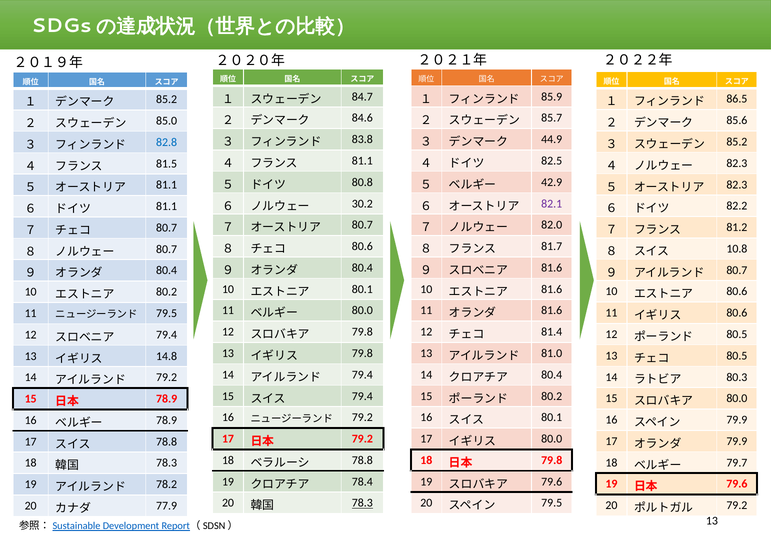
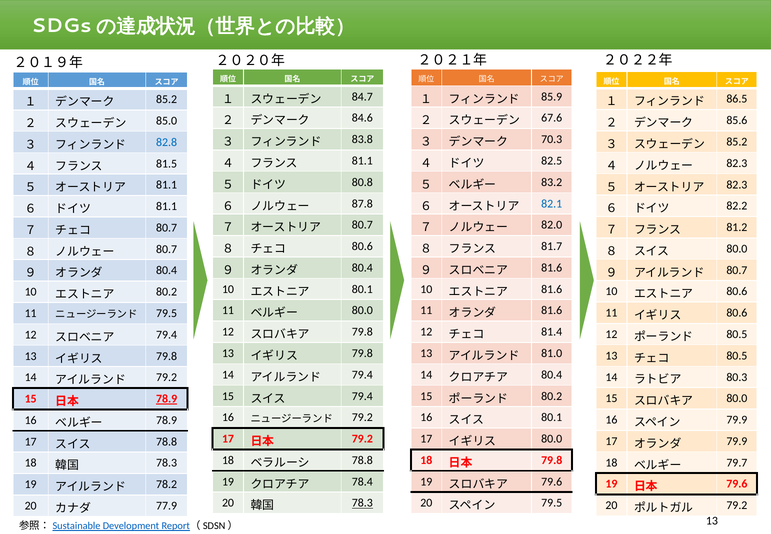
85.7: 85.7 -> 67.6 (552, 118)
44.9: 44.9 -> 70.3 (552, 139)
42.9: 42.9 -> 83.2 (552, 182)
30.2: 30.2 -> 87.8 (362, 204)
82.1 colour: purple -> blue (552, 204)
10.8: 10.8 -> 80.0 (737, 249)
14.8: 14.8 -> 79.8 (167, 356)
78.9 underline: none -> present (167, 399)
